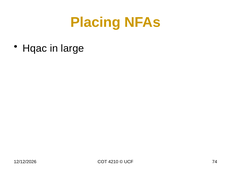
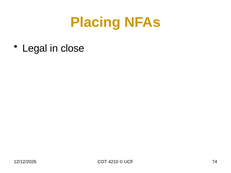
Hqac: Hqac -> Legal (35, 48)
large: large -> close (73, 48)
